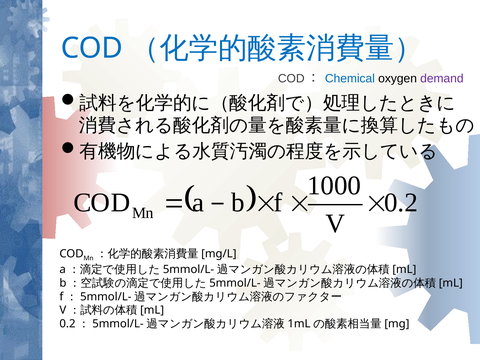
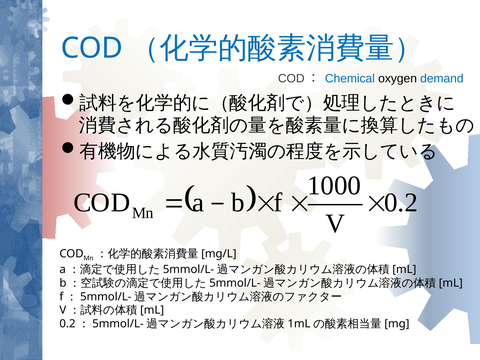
demand colour: purple -> blue (442, 78)
